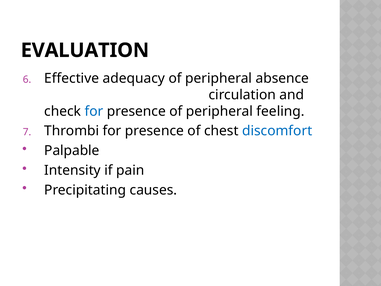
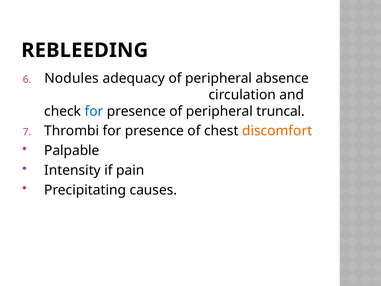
EVALUATION: EVALUATION -> REBLEEDING (85, 50)
Effective: Effective -> Nodules (72, 78)
feeling: feeling -> truncal (281, 111)
discomfort colour: blue -> orange (277, 131)
